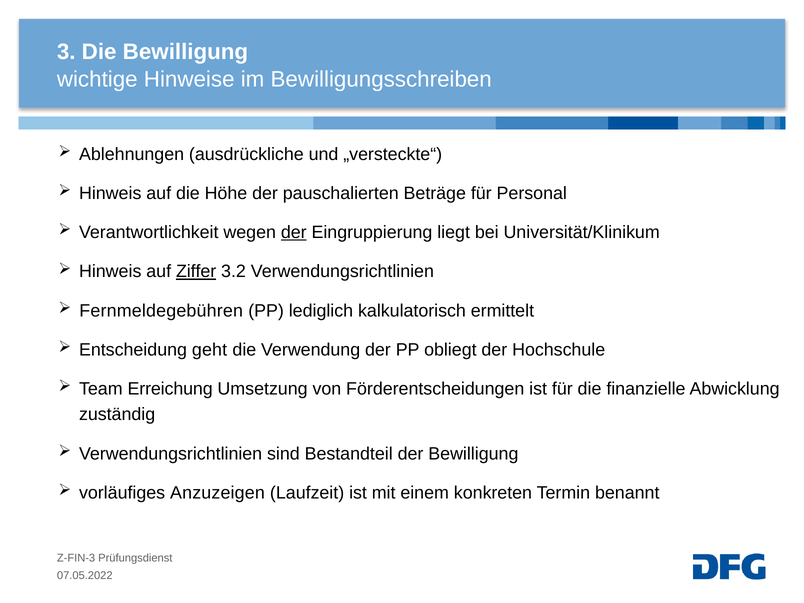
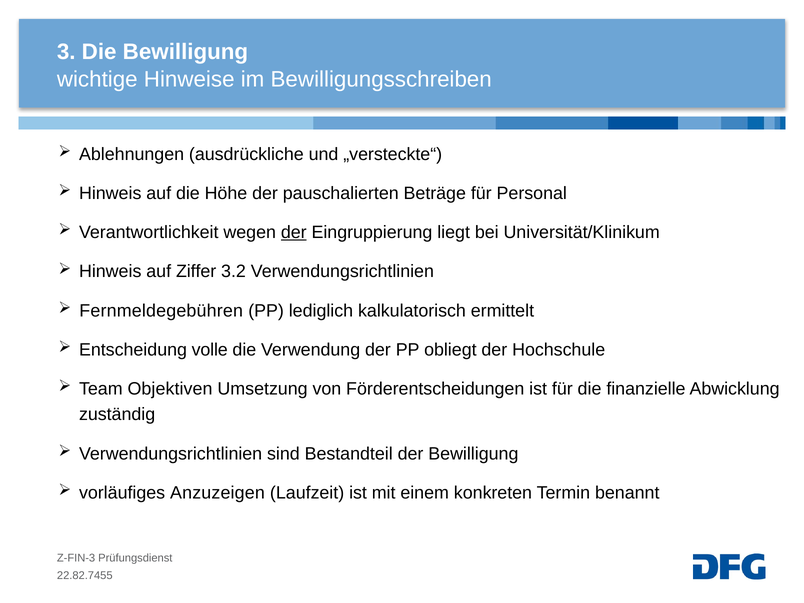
Ziffer underline: present -> none (196, 272)
geht: geht -> volle (210, 350)
Erreichung: Erreichung -> Objektiven (170, 389)
07.05.2022: 07.05.2022 -> 22.82.7455 (85, 575)
